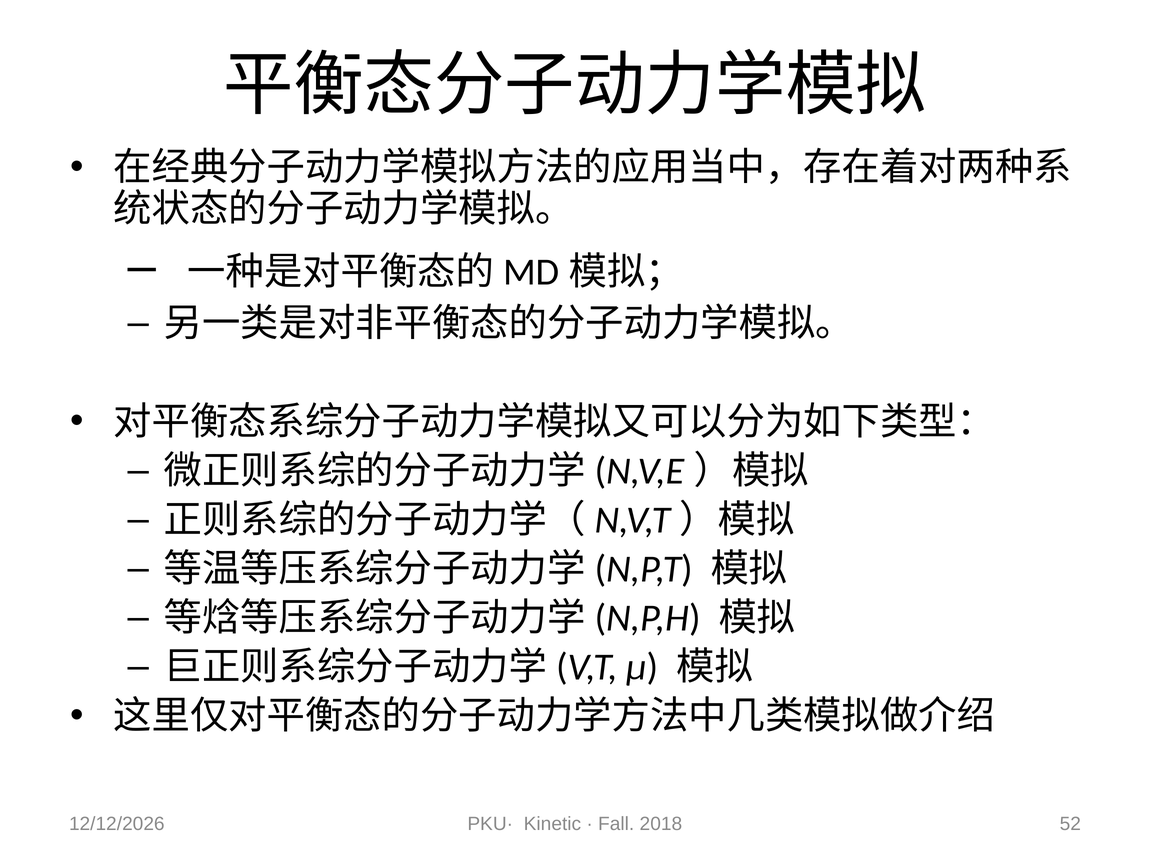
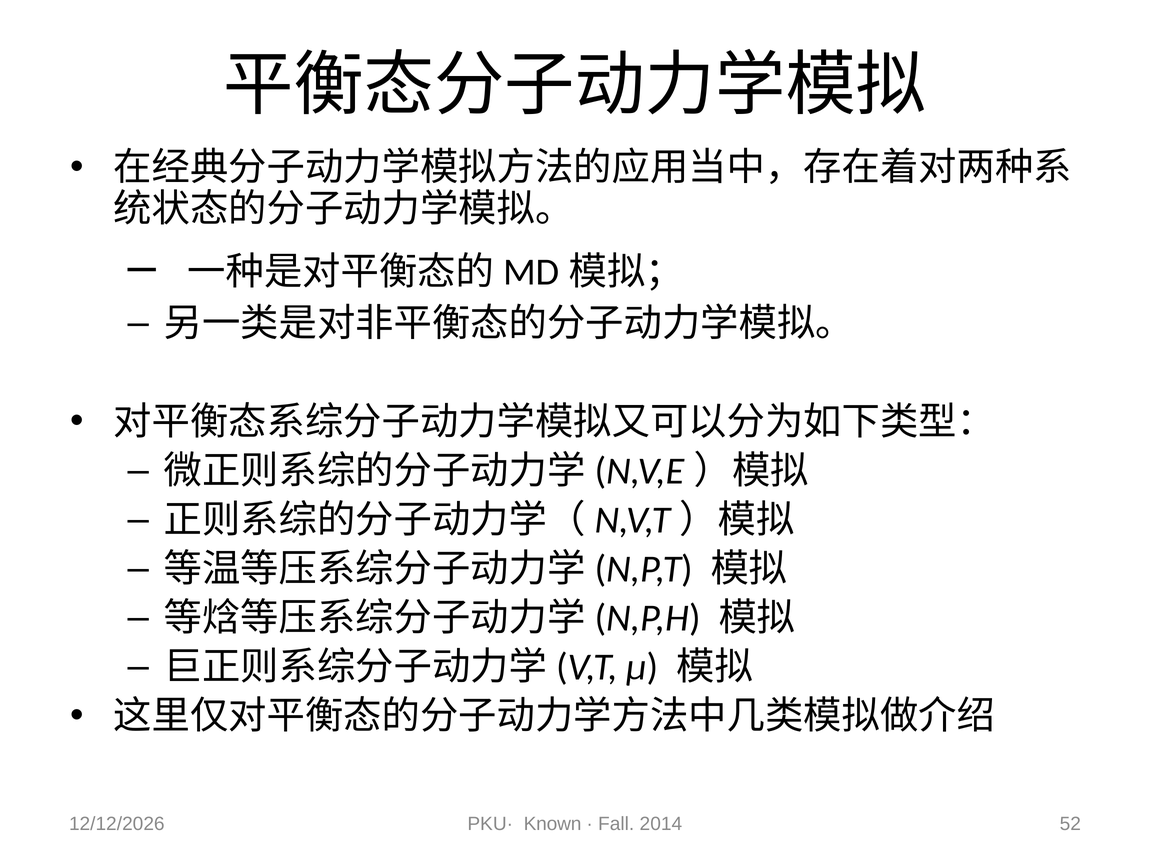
Kinetic: Kinetic -> Known (553, 824)
2018: 2018 -> 2014 (661, 824)
